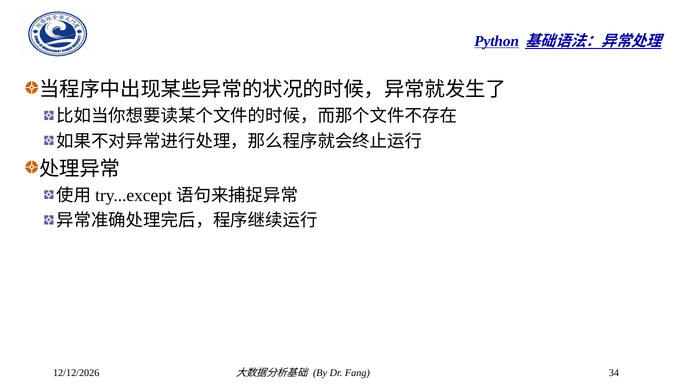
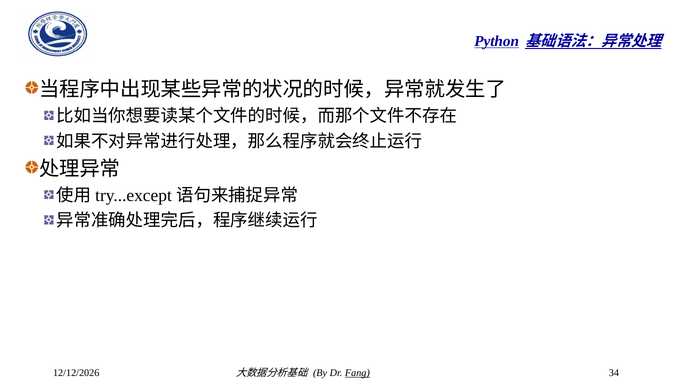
Fang underline: none -> present (357, 373)
